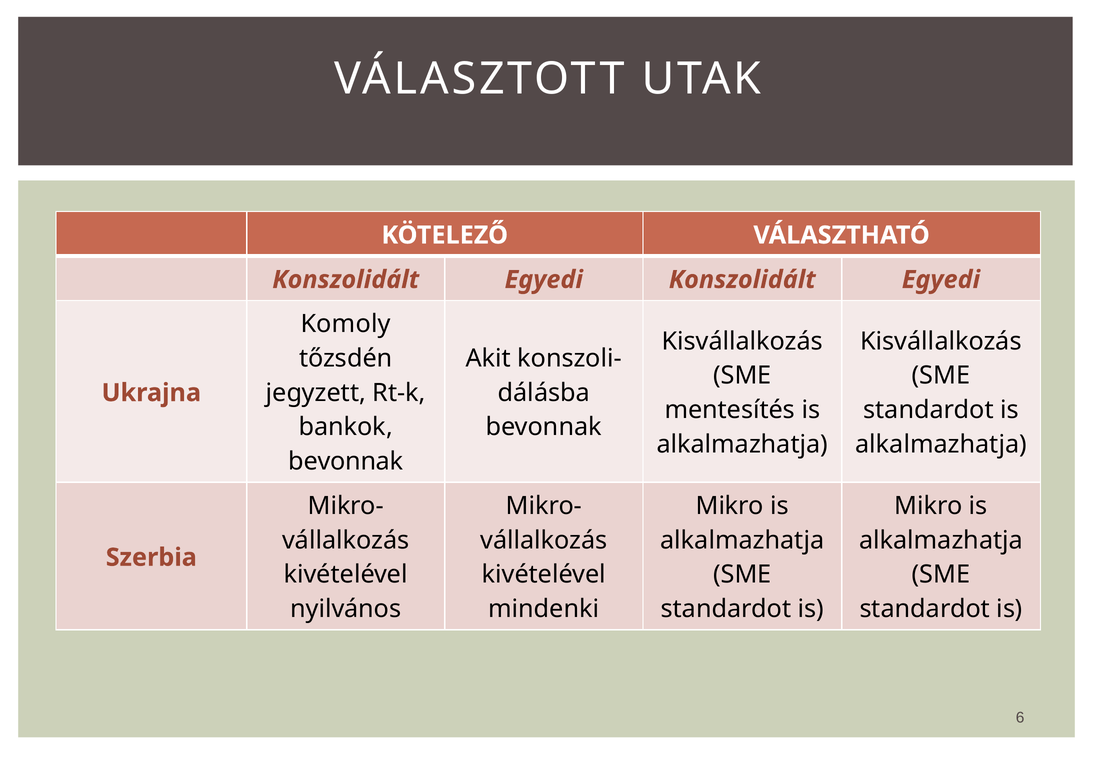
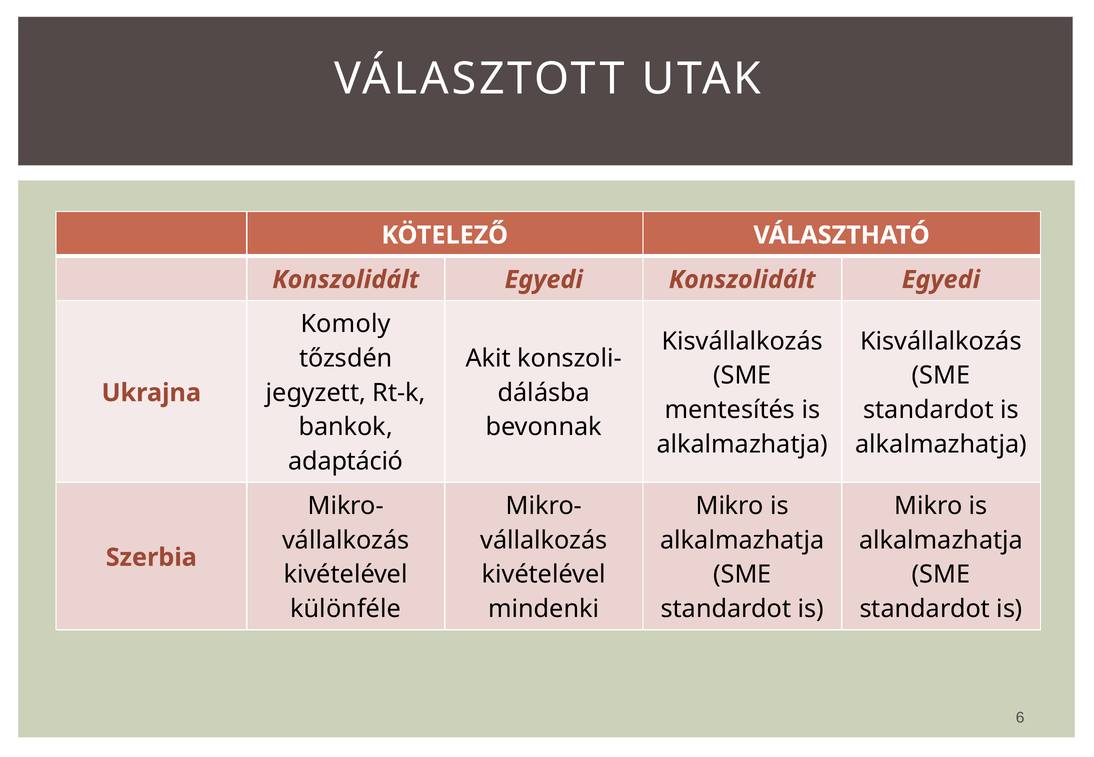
bevonnak: bevonnak -> adaptáció (346, 462)
nyilvános: nyilvános -> különféle (346, 609)
